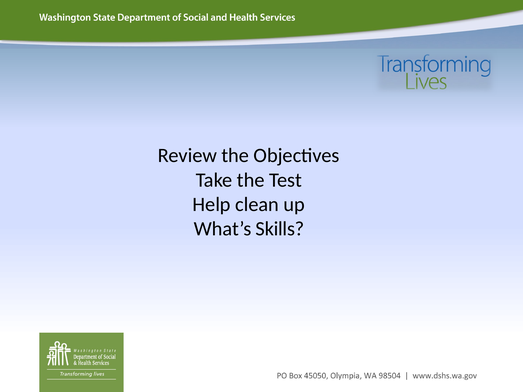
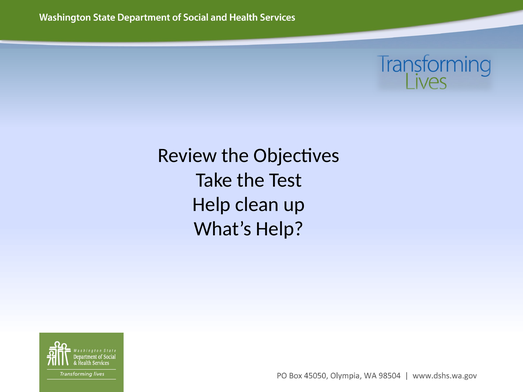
What’s Skills: Skills -> Help (280, 229)
